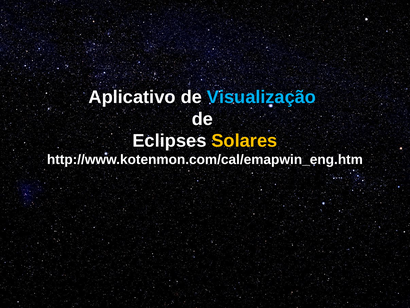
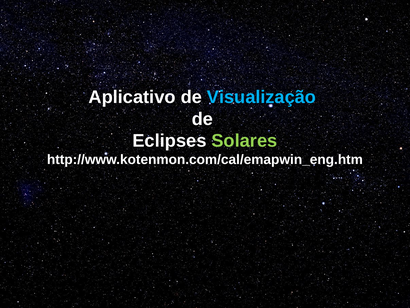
Solares colour: yellow -> light green (244, 141)
